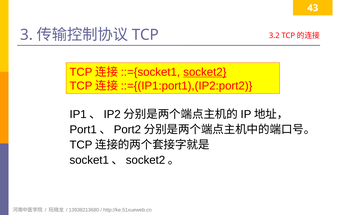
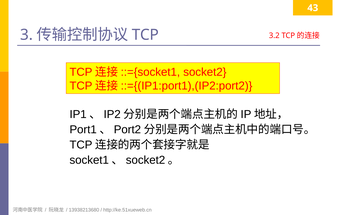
socket2 underline: present -> none (205, 72)
